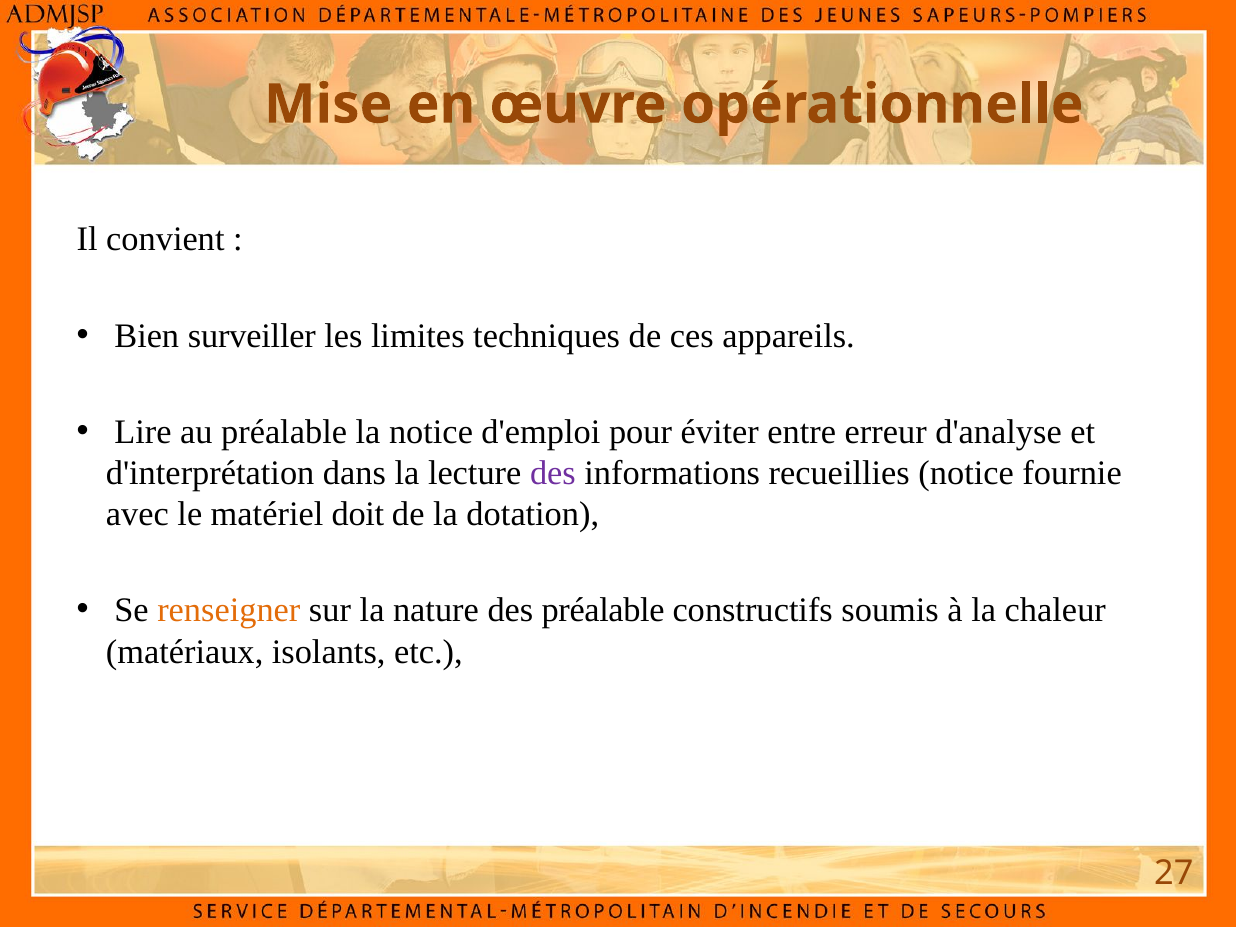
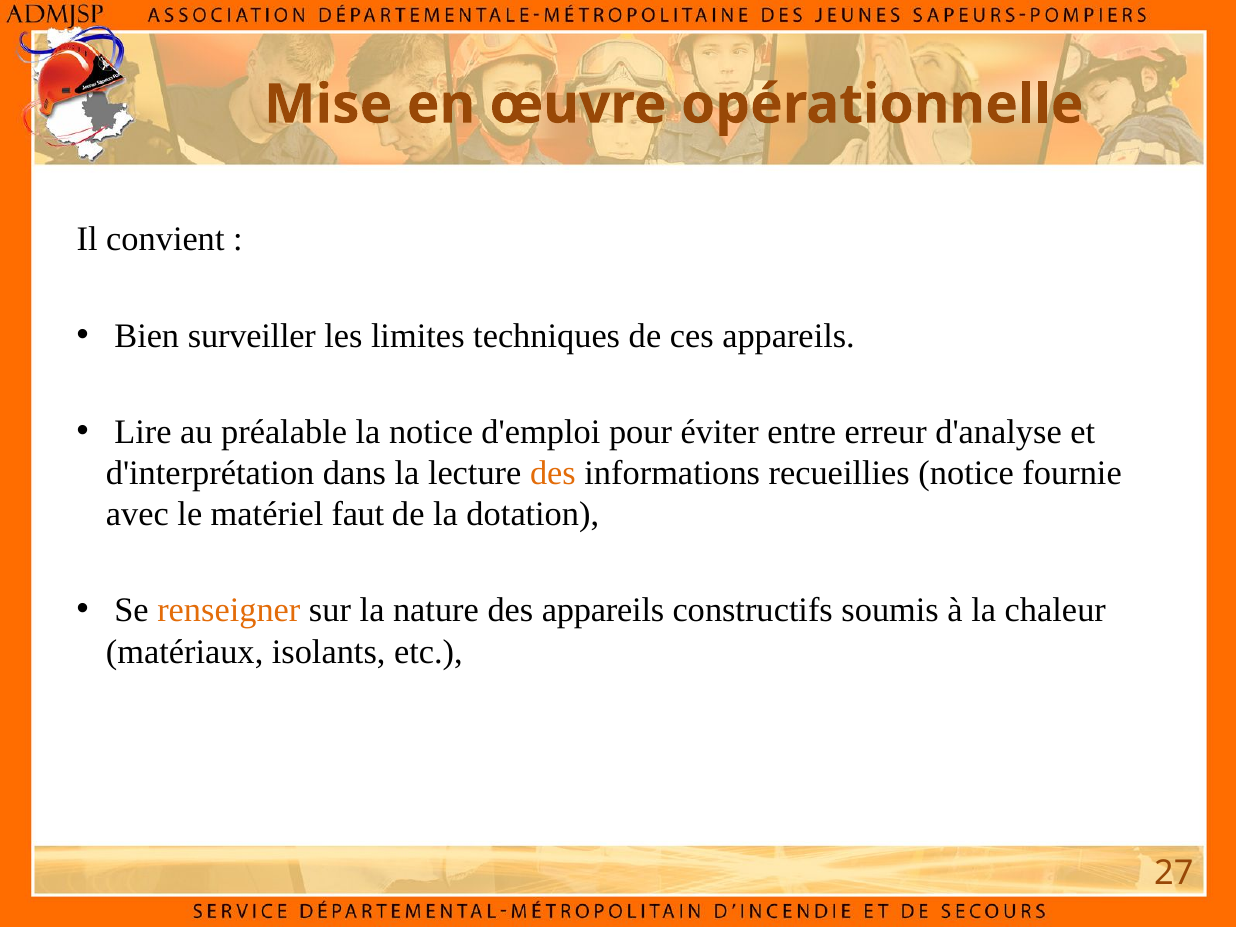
des colour: purple -> orange (553, 473)
doit: doit -> faut (358, 514)
des préalable: préalable -> appareils (603, 610)
